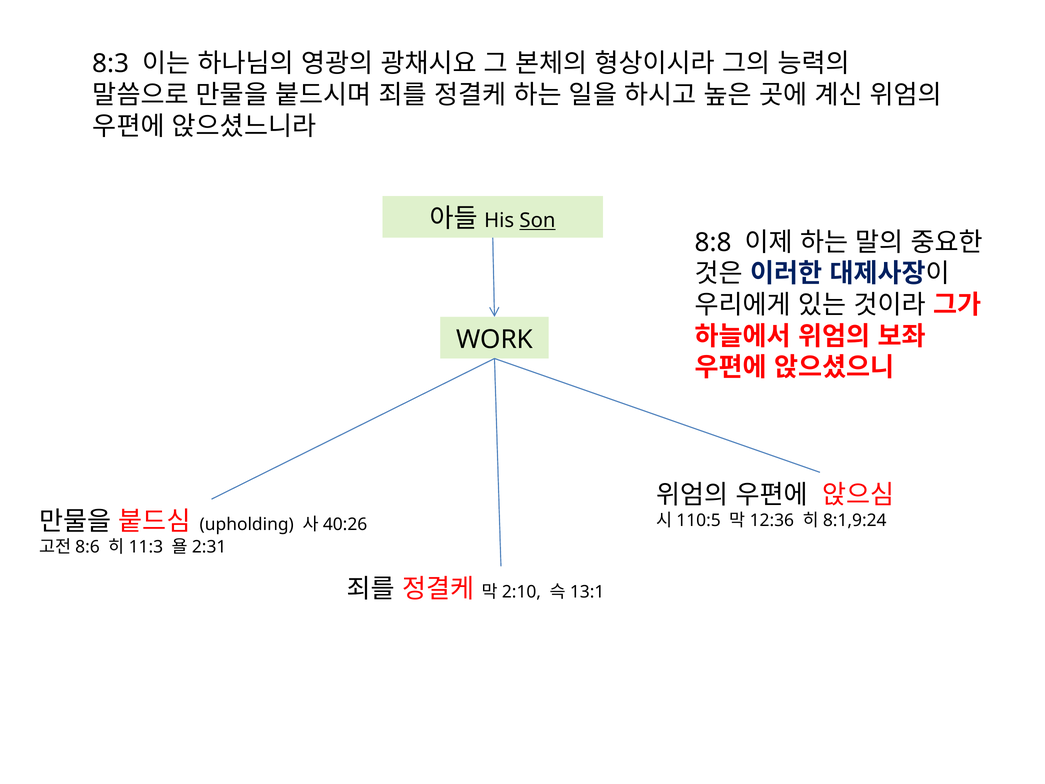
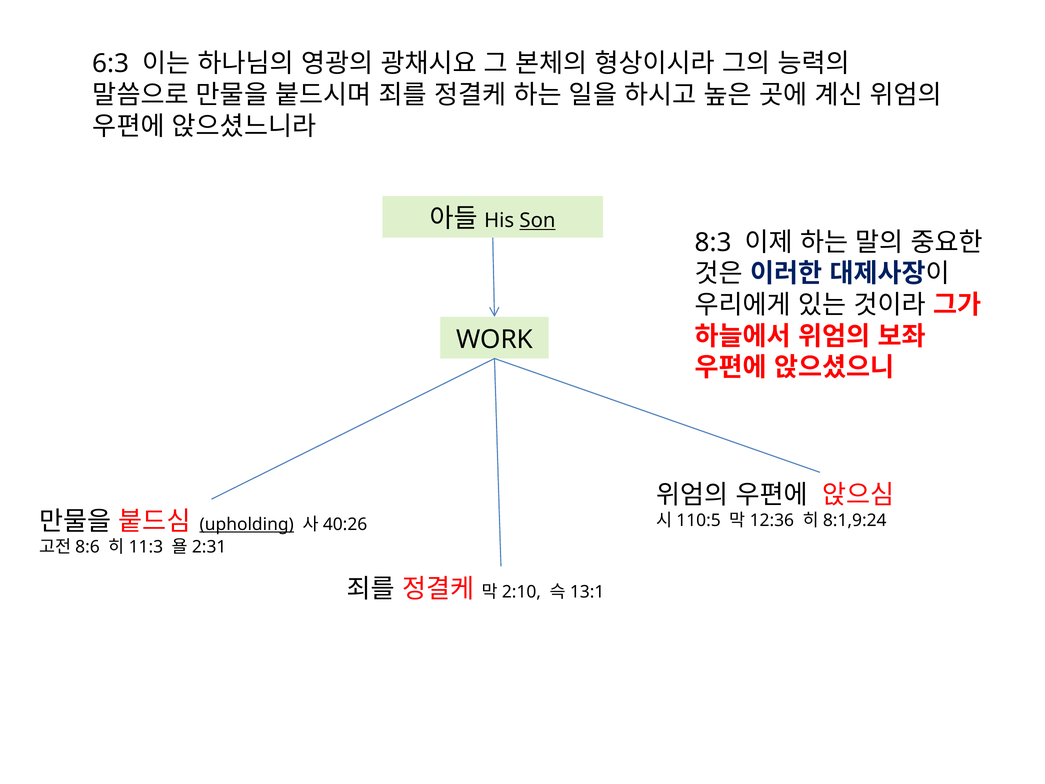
8:3: 8:3 -> 6:3 (111, 64)
8:8: 8:8 -> 8:3 (713, 242)
upholding underline: none -> present (247, 524)
